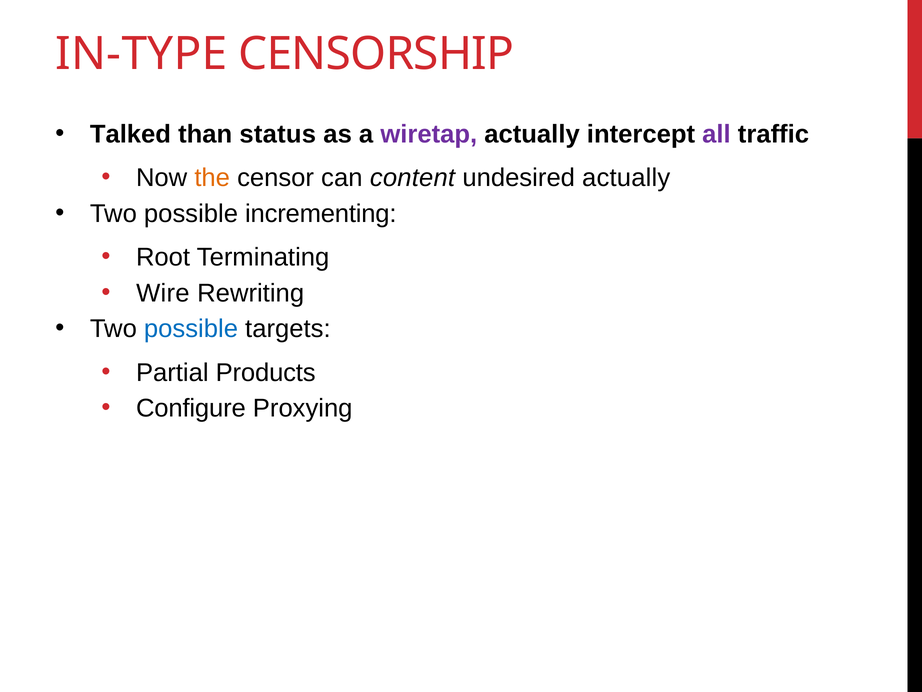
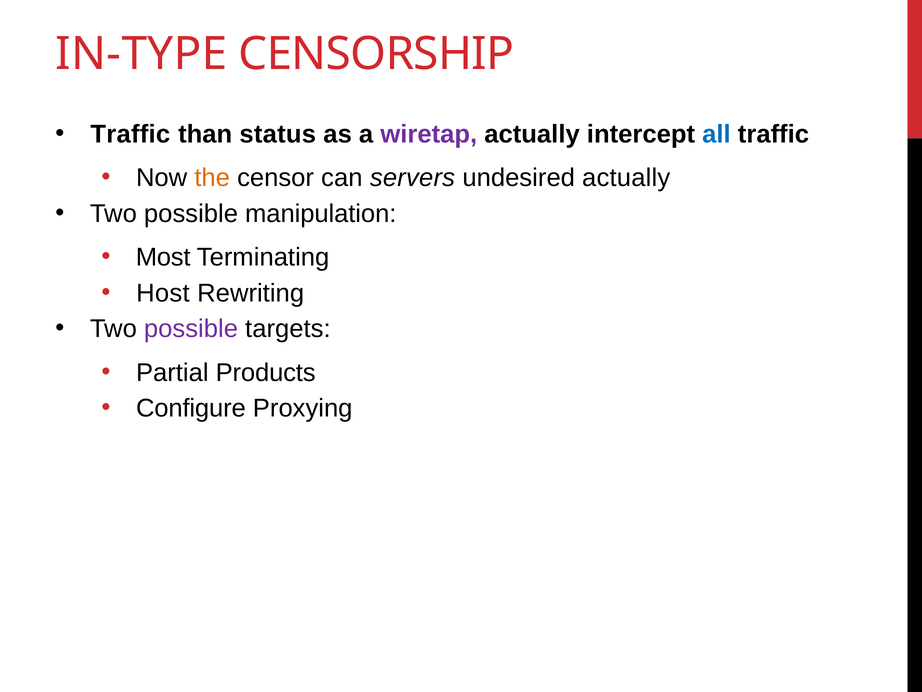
Talked: Talked -> Traffic (130, 134)
all colour: purple -> blue (716, 134)
content: content -> servers (412, 178)
incrementing: incrementing -> manipulation (321, 213)
Root: Root -> Most (163, 257)
Wire: Wire -> Host (163, 293)
possible colour: blue -> purple (191, 329)
